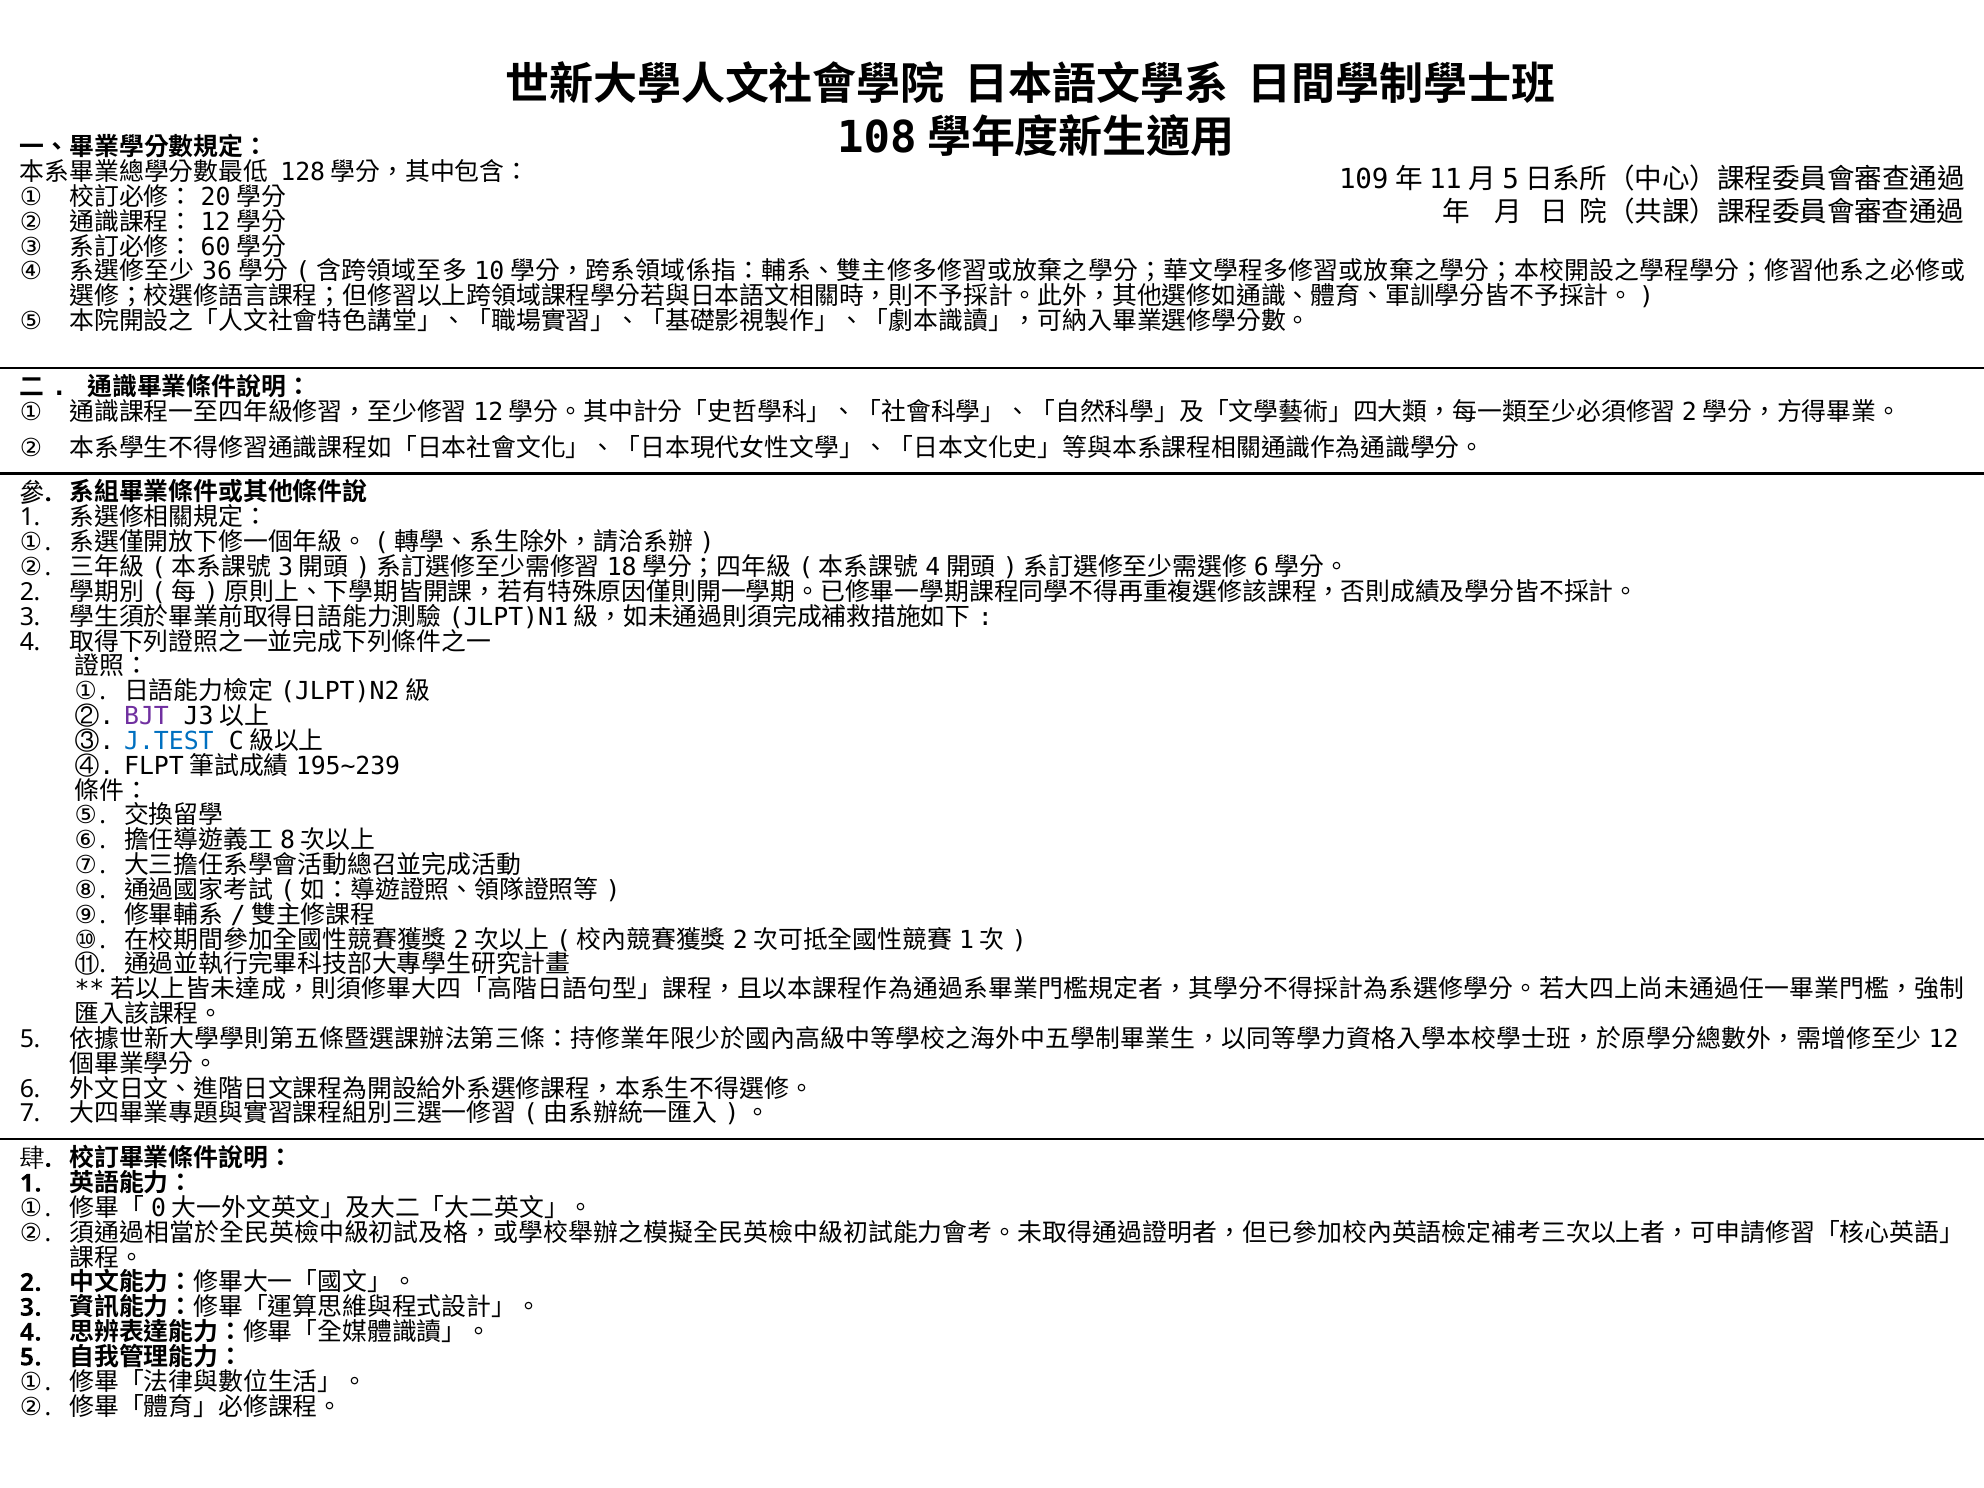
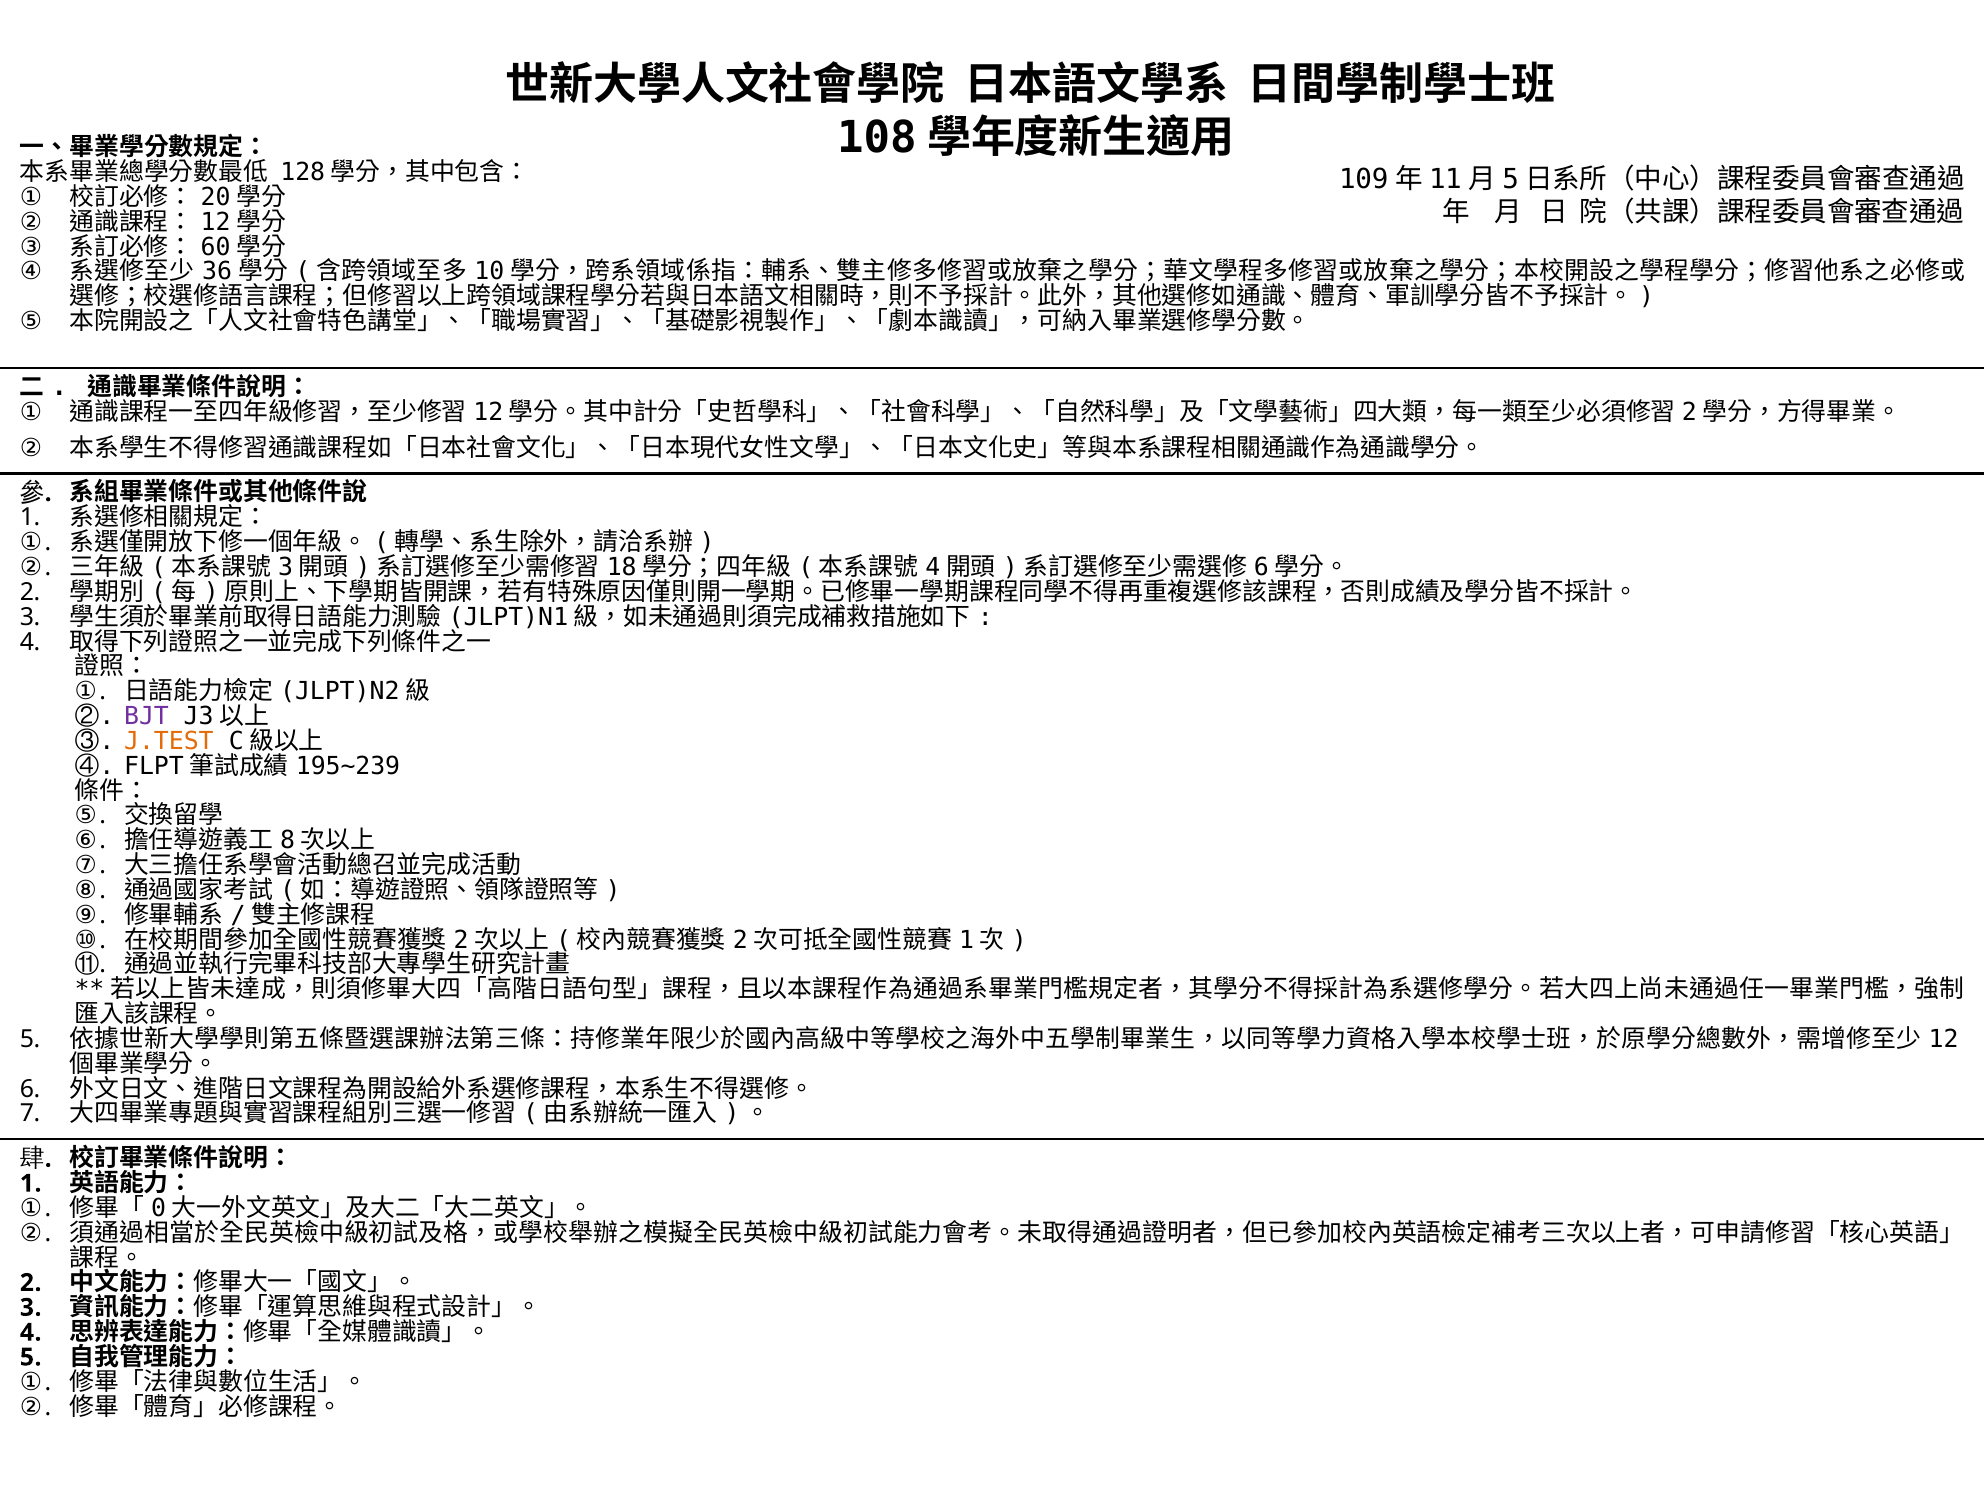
J.TEST colour: blue -> orange (169, 741)
